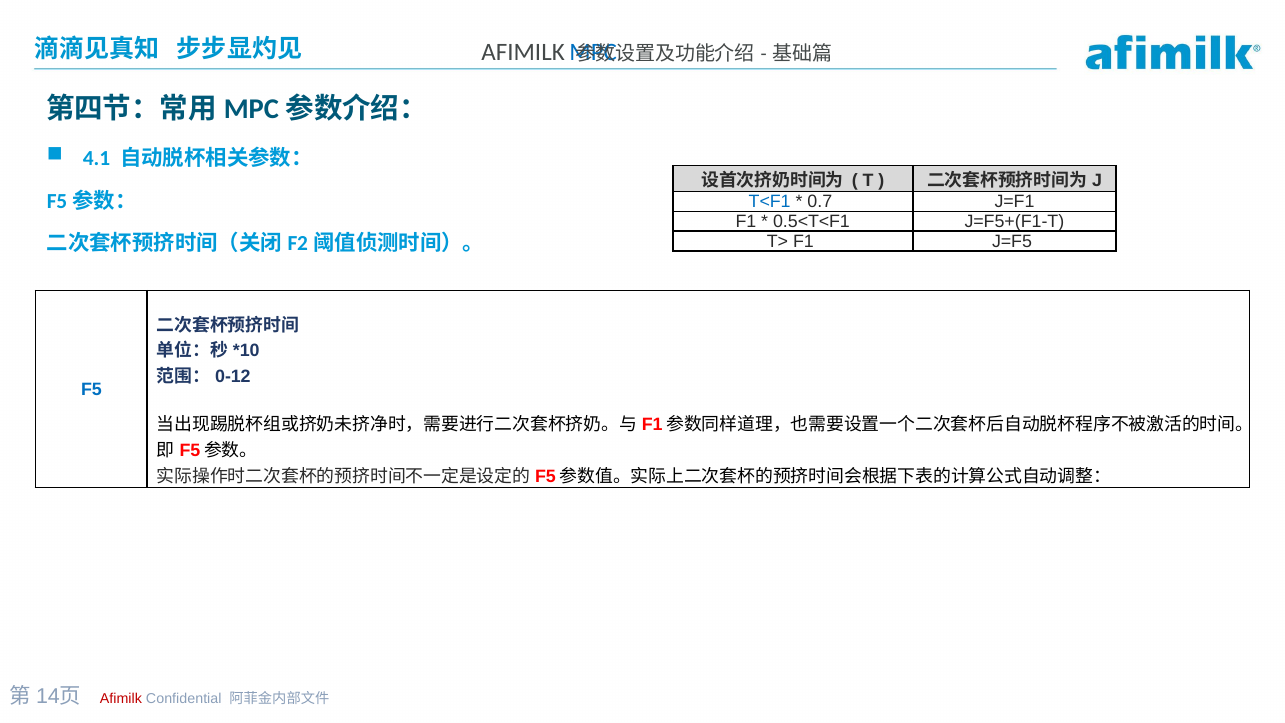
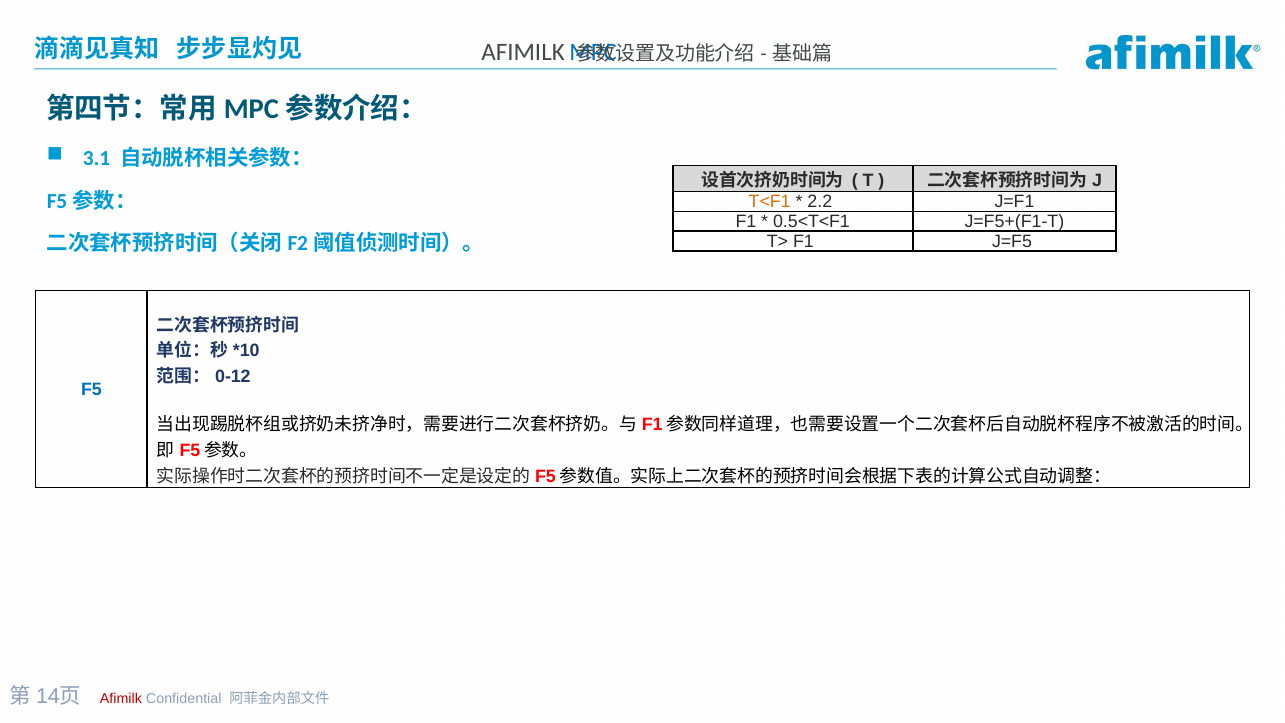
4.1: 4.1 -> 3.1 (97, 158)
T<F1 colour: blue -> orange (770, 201)
0.7: 0.7 -> 2.2 (820, 201)
